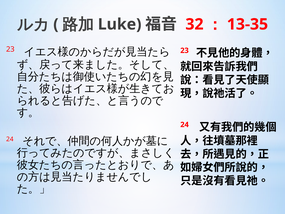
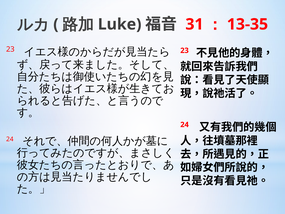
32: 32 -> 31 (194, 24)
